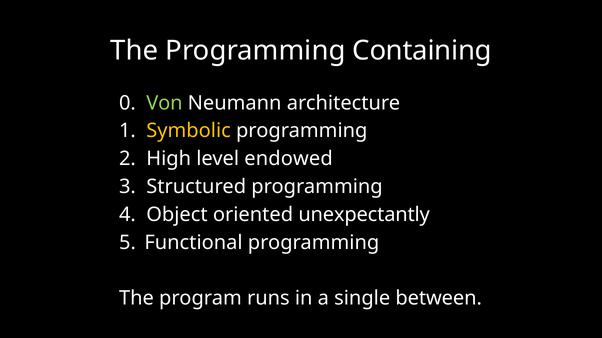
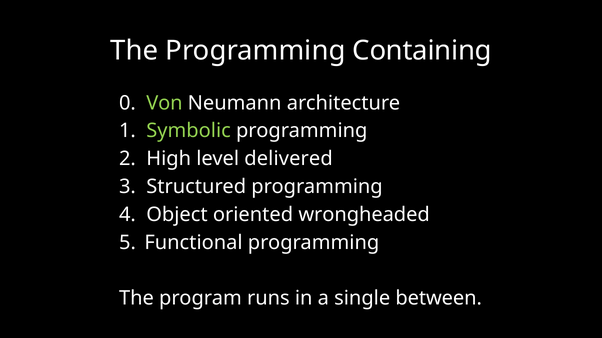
Symbolic colour: yellow -> light green (189, 131)
endowed: endowed -> delivered (289, 159)
unexpectantly: unexpectantly -> wrongheaded (364, 215)
